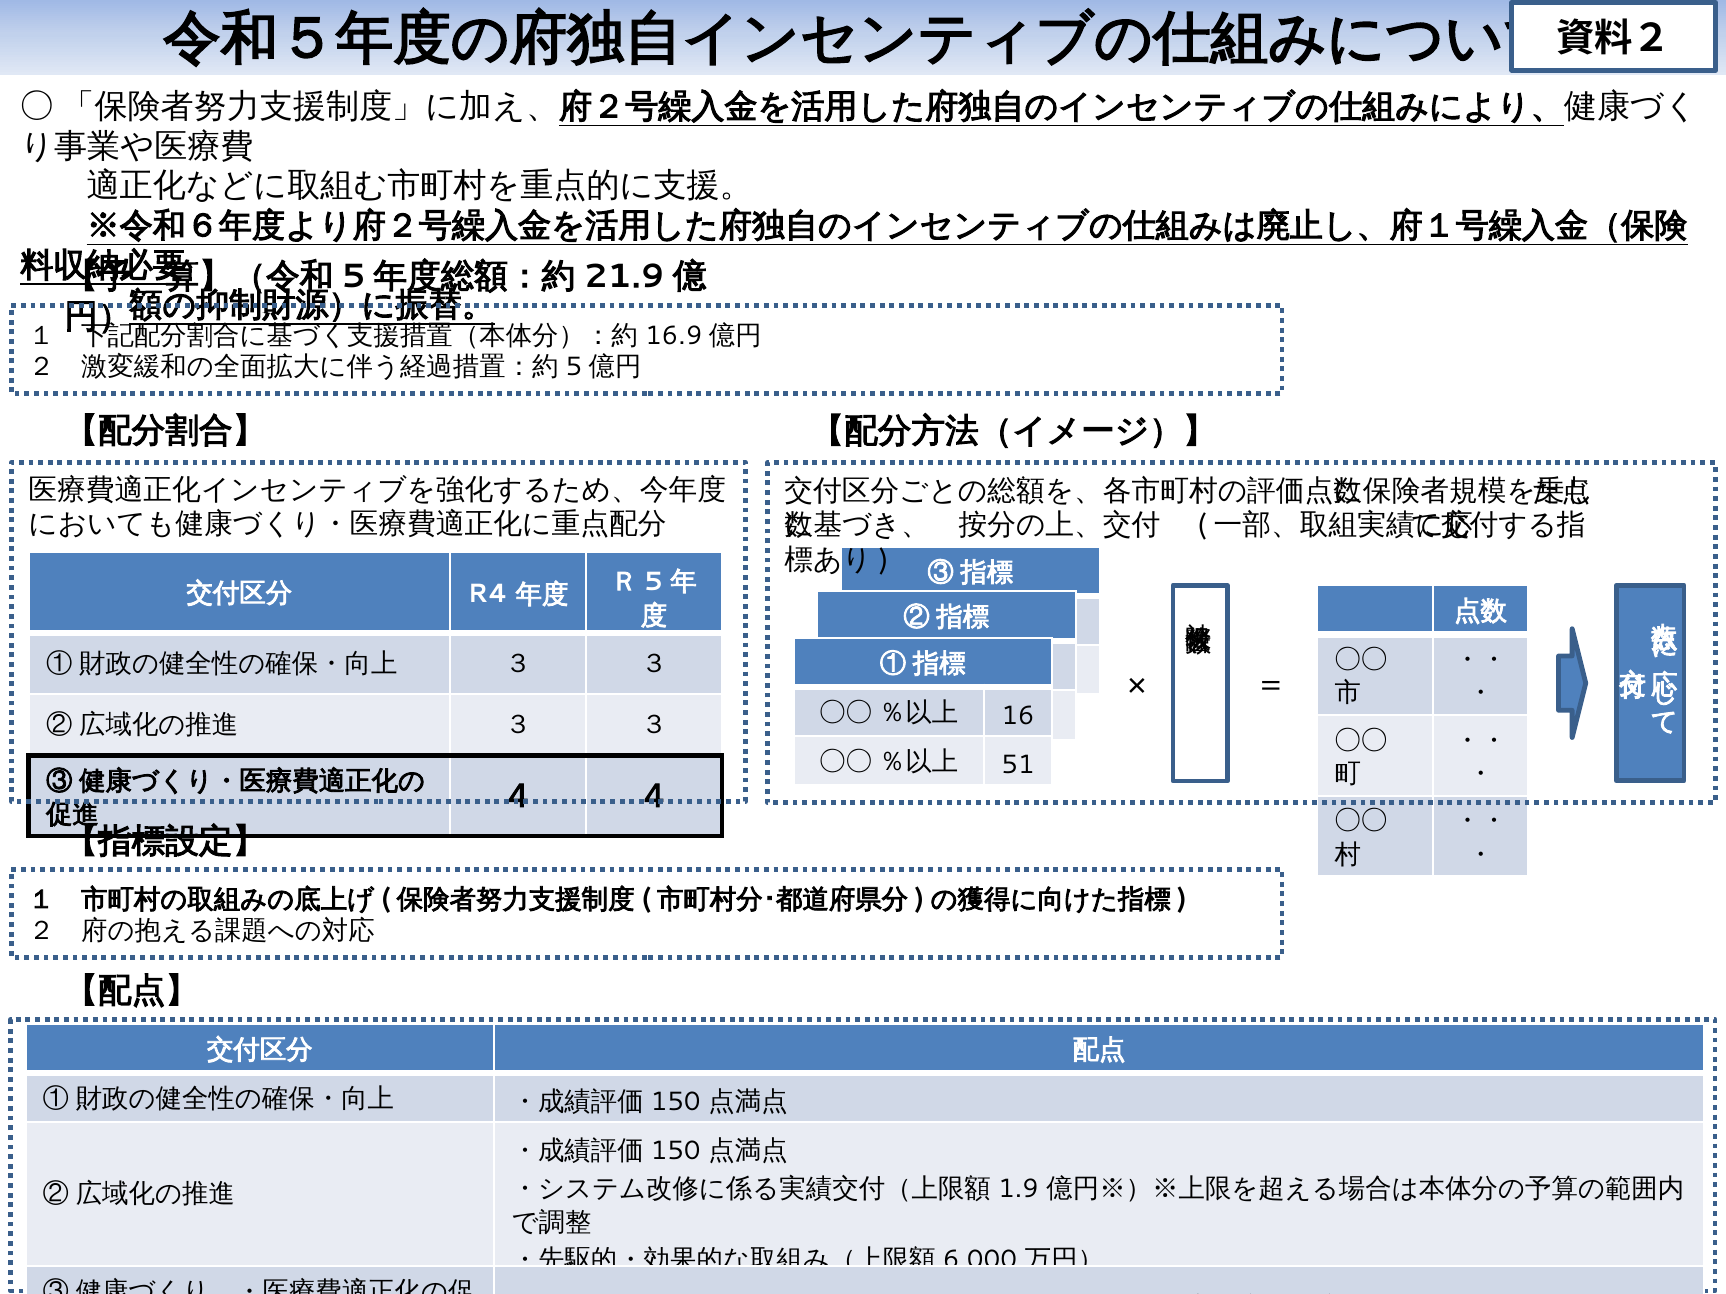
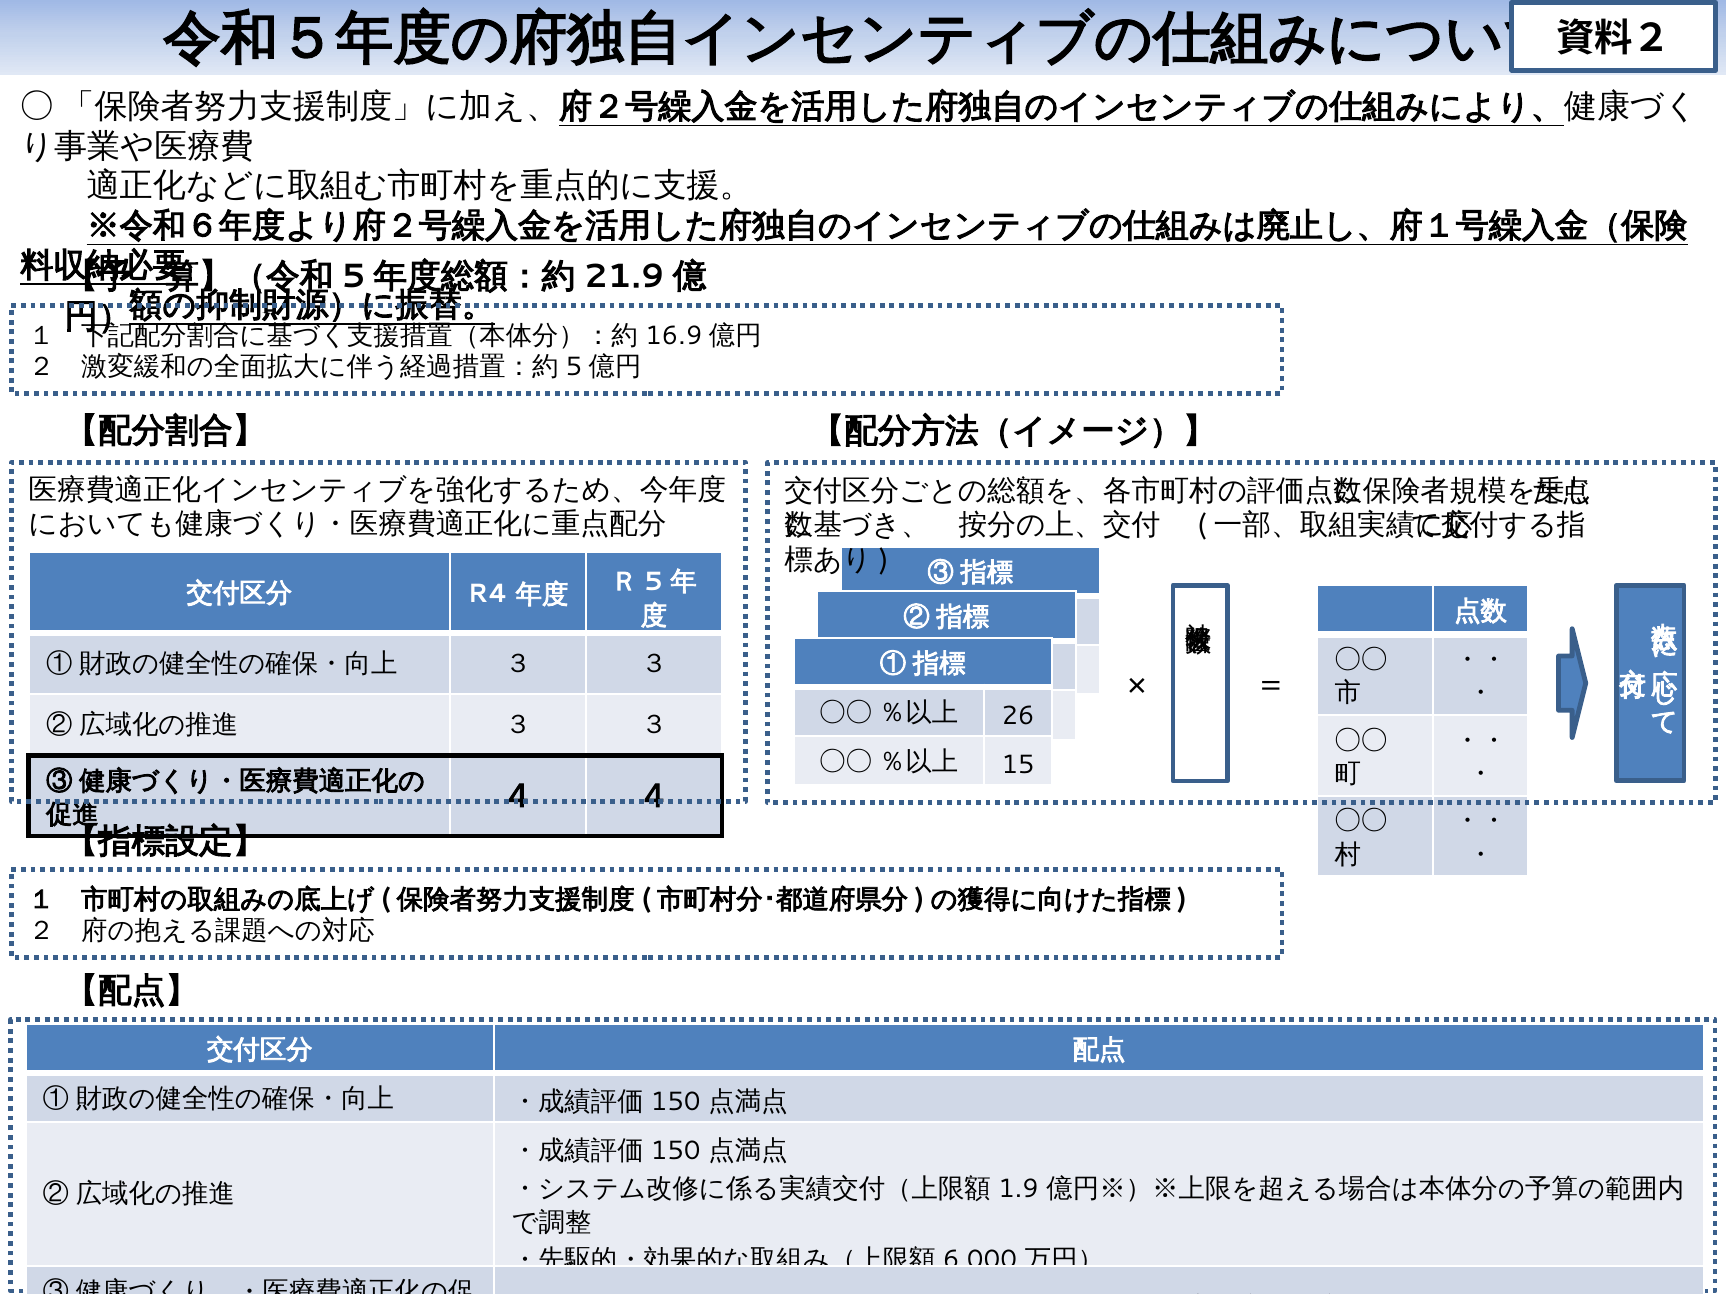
16: 16 -> 26 (1018, 716)
51: 51 -> 15 (1018, 765)
